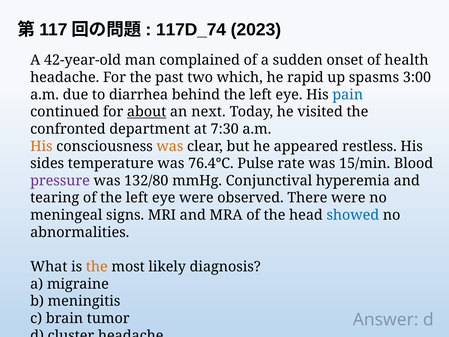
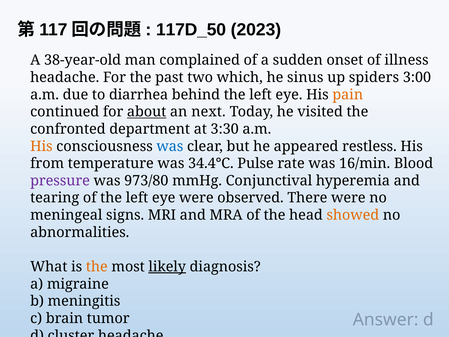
117D_74: 117D_74 -> 117D_50 (191, 30)
42-year-old: 42-year-old -> 38-year-old (83, 60)
health: health -> illness (406, 60)
rapid: rapid -> sinus (305, 77)
spasms: spasms -> spiders (374, 77)
pain colour: blue -> orange (348, 95)
7:30: 7:30 -> 3:30 (225, 129)
was colour: orange -> blue (170, 146)
sides: sides -> from (47, 163)
76.4℃: 76.4℃ -> 34.4℃ (211, 163)
15/min: 15/min -> 16/min (365, 163)
132/80: 132/80 -> 973/80 (146, 181)
showed colour: blue -> orange (353, 215)
likely underline: none -> present (167, 267)
